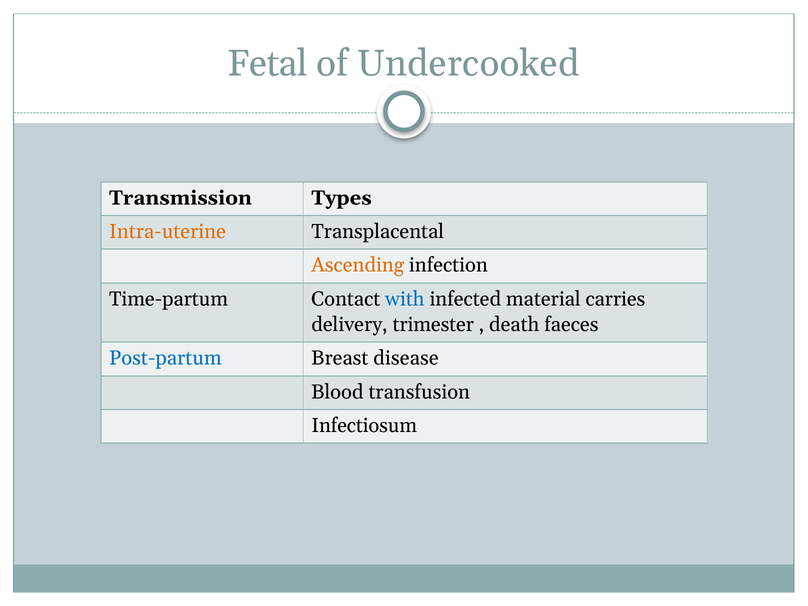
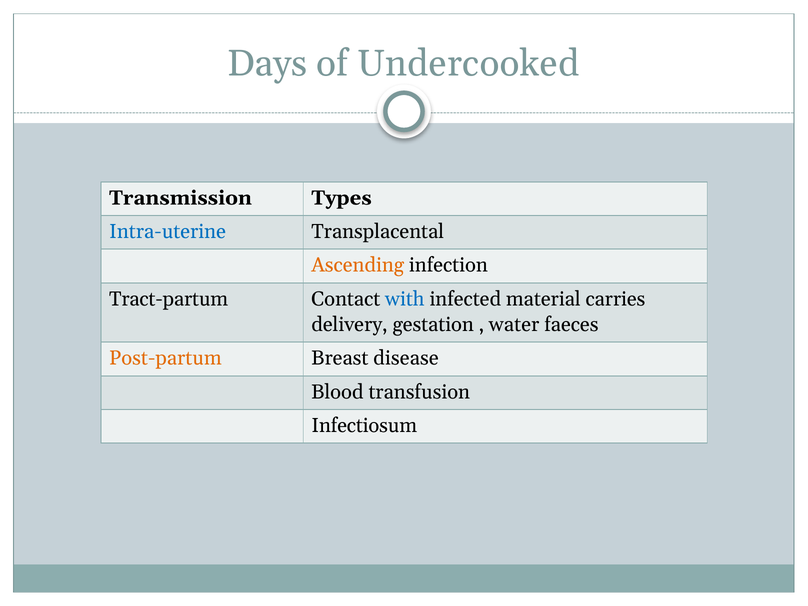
Fetal: Fetal -> Days (267, 64)
Intra-uterine colour: orange -> blue (167, 232)
Time-partum: Time-partum -> Tract-partum (169, 299)
trimester: trimester -> gestation (433, 325)
death: death -> water (514, 325)
Post-partum colour: blue -> orange (165, 358)
